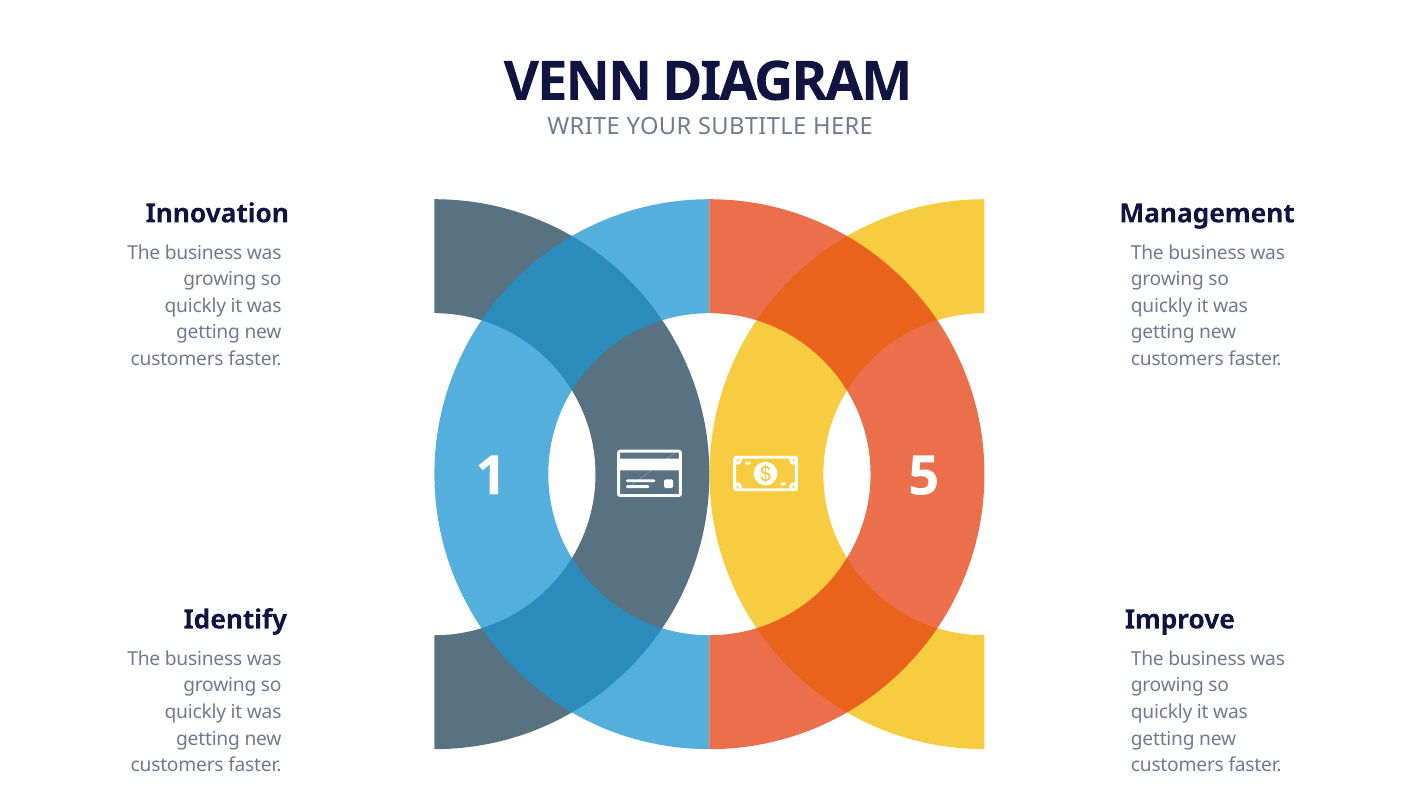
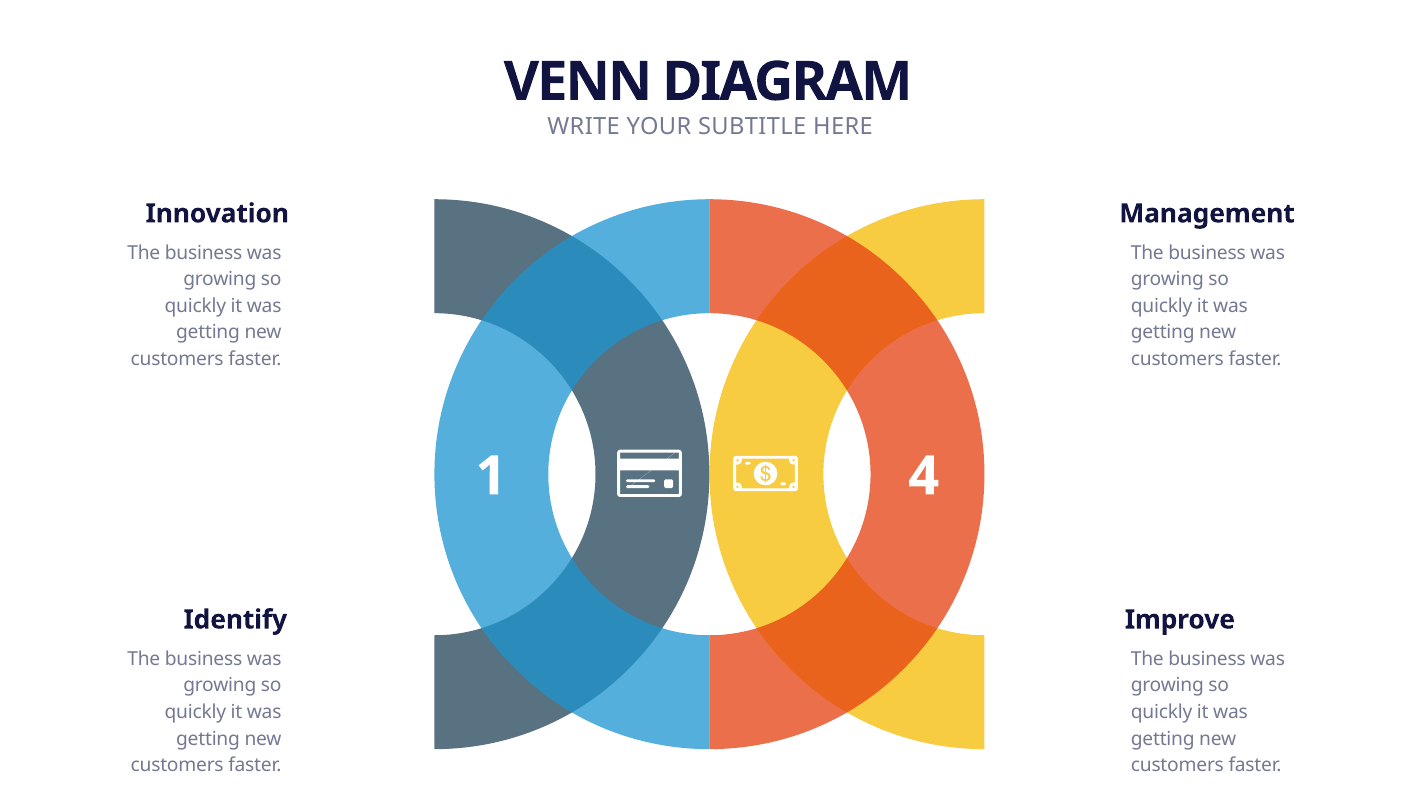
5: 5 -> 4 (924, 476)
